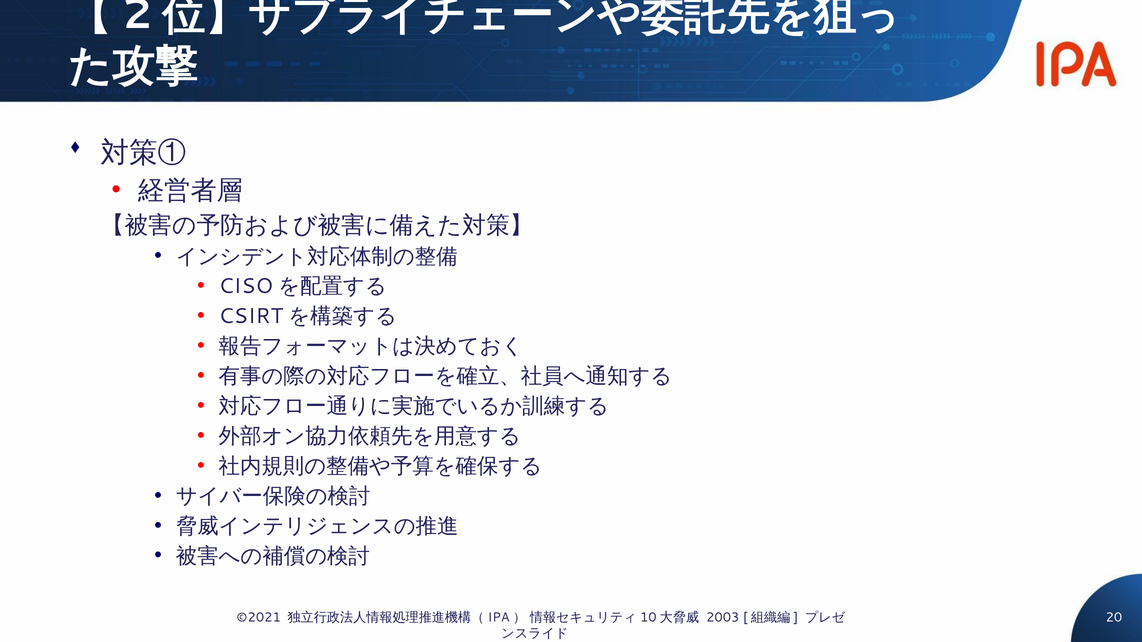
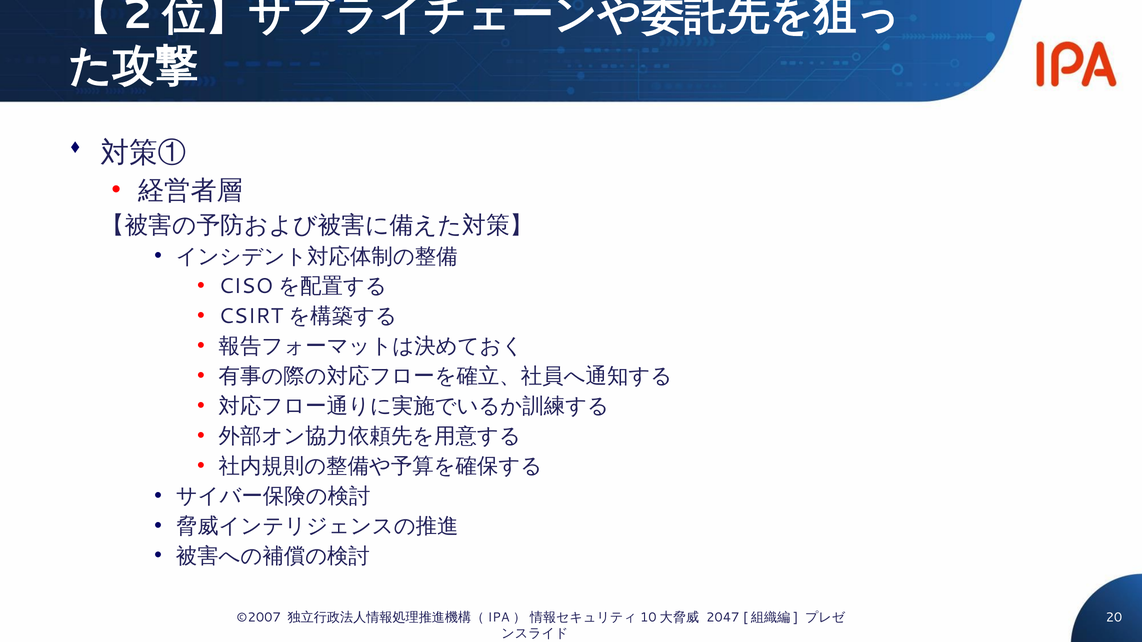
©2021: ©2021 -> ©2007 (259, 618)
2003: 2003 -> 2047 (723, 618)
